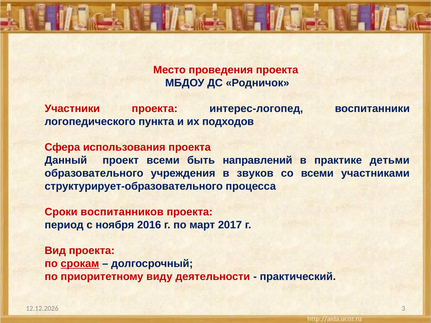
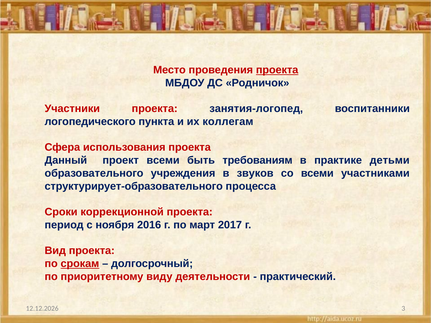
проекта underline: none -> present (277, 70)
интерес-логопед: интерес-логопед -> занятия-логопед (256, 109)
подходов: подходов -> коллегам (228, 122)
направлений: направлений -> требованиям (258, 160)
воспитанников: воспитанников -> коррекционной (122, 212)
